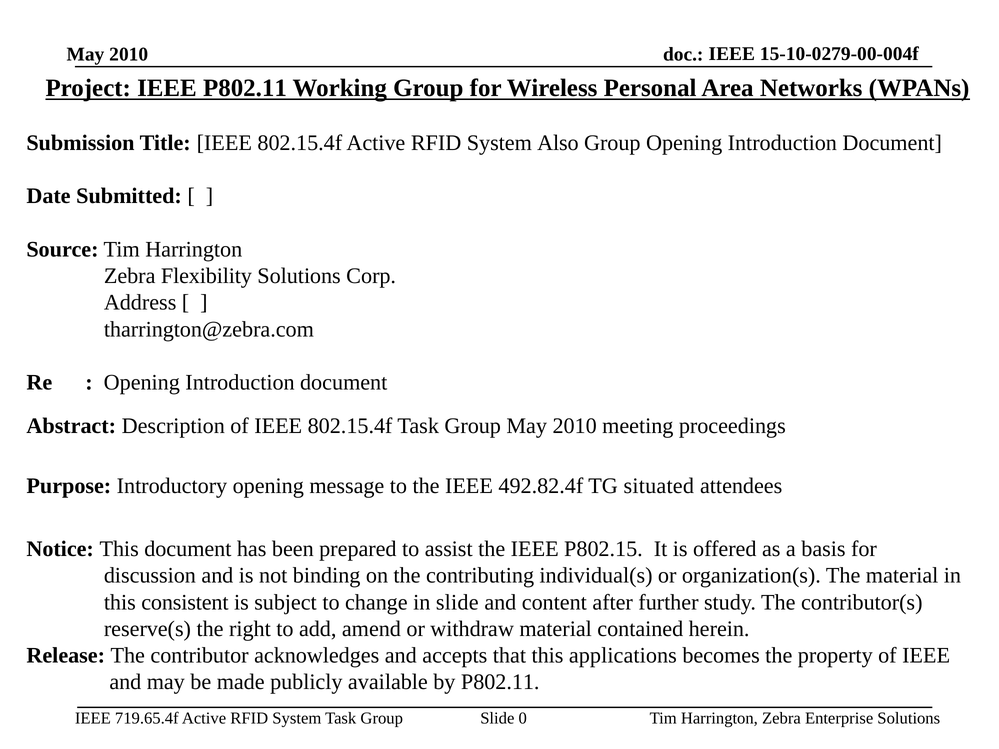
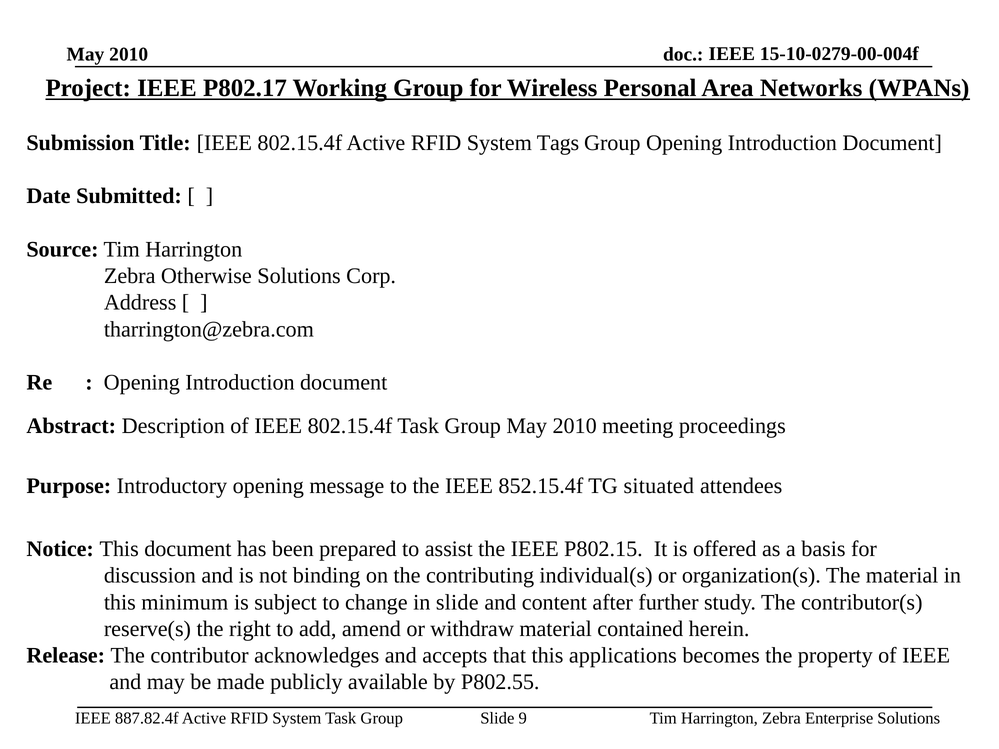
IEEE P802.11: P802.11 -> P802.17 (245, 88)
Also: Also -> Tags (558, 143)
Flexibility: Flexibility -> Otherwise (206, 276)
492.82.4f: 492.82.4f -> 852.15.4f (541, 486)
consistent: consistent -> minimum (185, 602)
by P802.11: P802.11 -> P802.55 (500, 682)
719.65.4f: 719.65.4f -> 887.82.4f (147, 719)
0: 0 -> 9 (523, 719)
